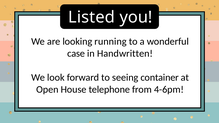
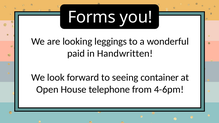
Listed: Listed -> Forms (92, 17)
running: running -> leggings (111, 41)
case: case -> paid (76, 54)
